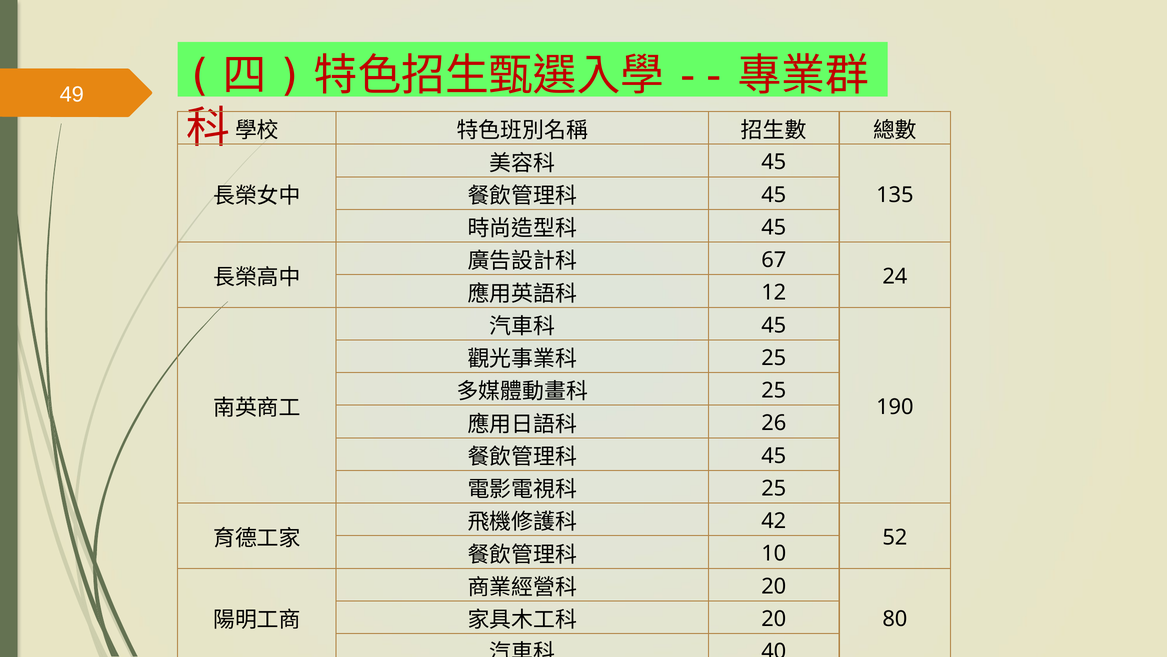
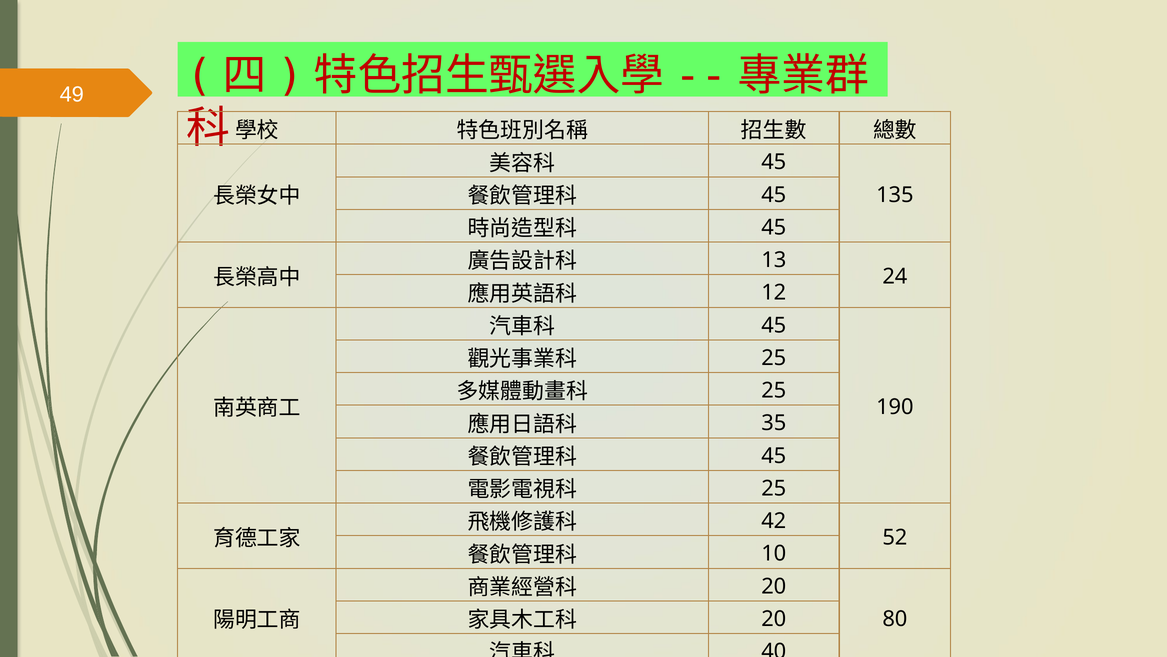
67: 67 -> 13 (774, 260)
26: 26 -> 35 (774, 423)
